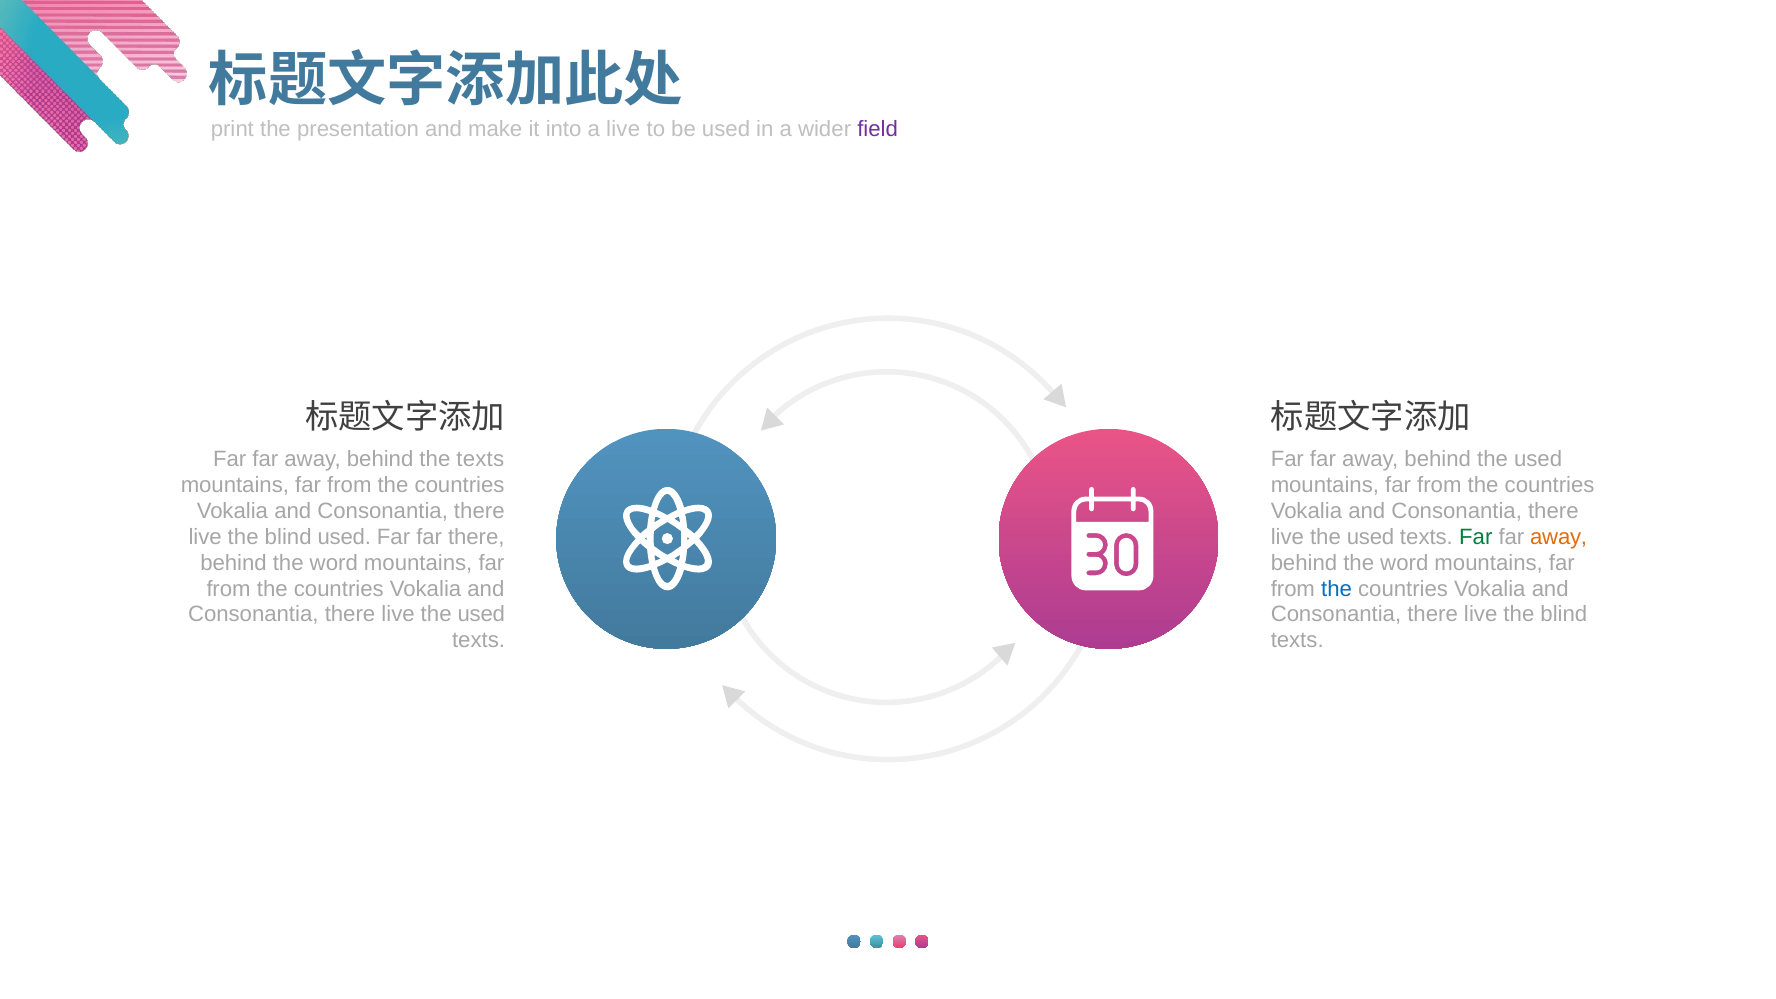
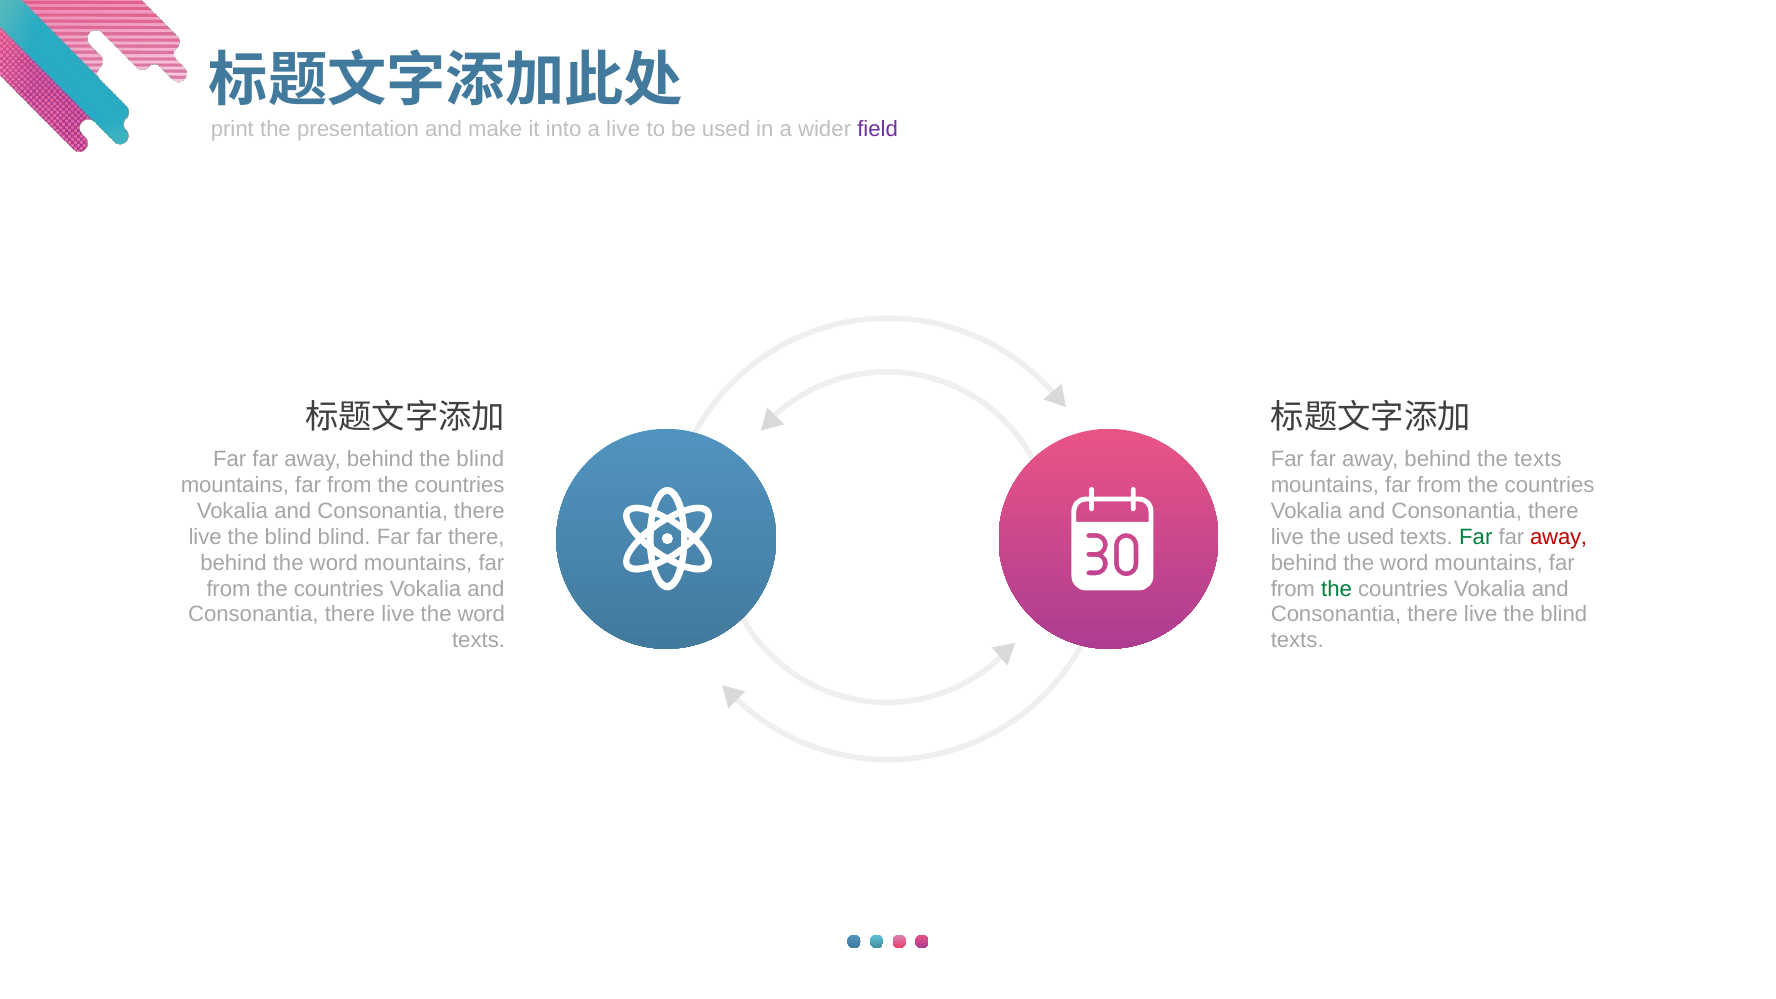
behind the texts: texts -> blind (480, 459)
behind the used: used -> texts (1538, 459)
blind used: used -> blind (344, 537)
away colour: orange -> red (1559, 537)
the colour: blue -> green (1337, 589)
used: used -> word (481, 615)
